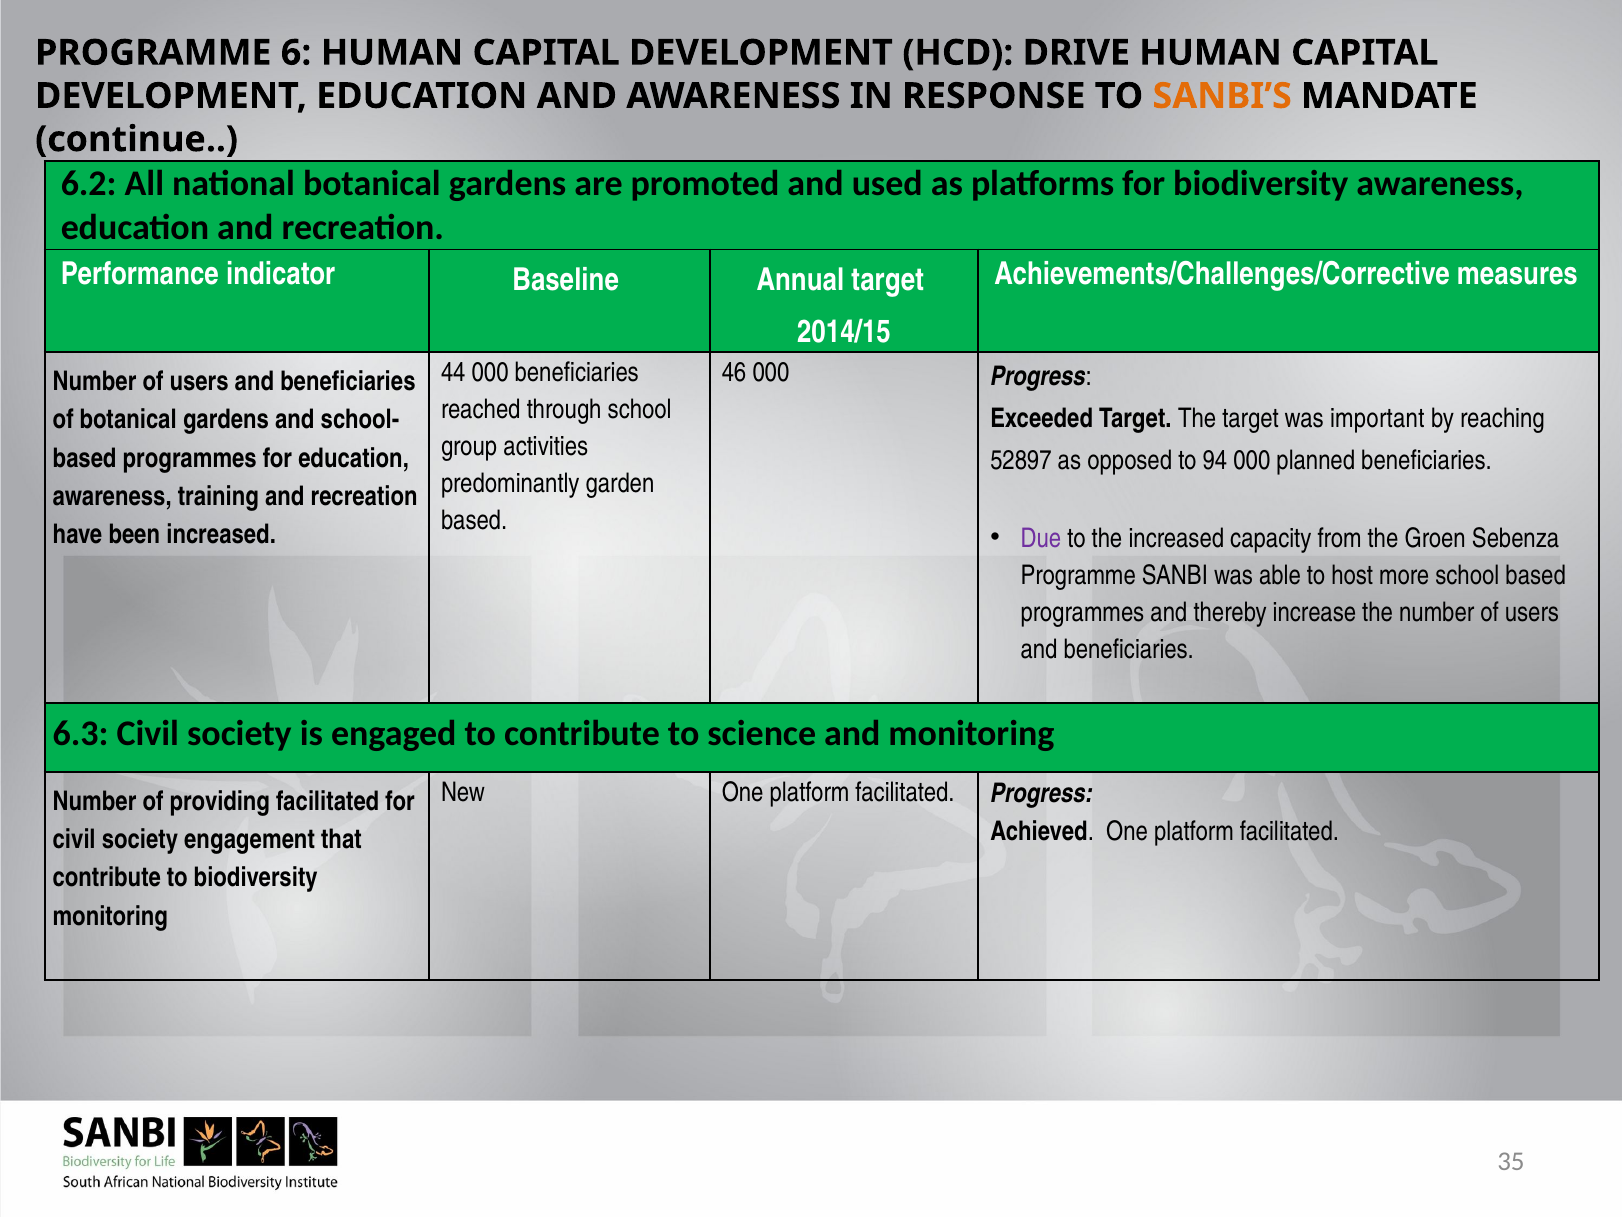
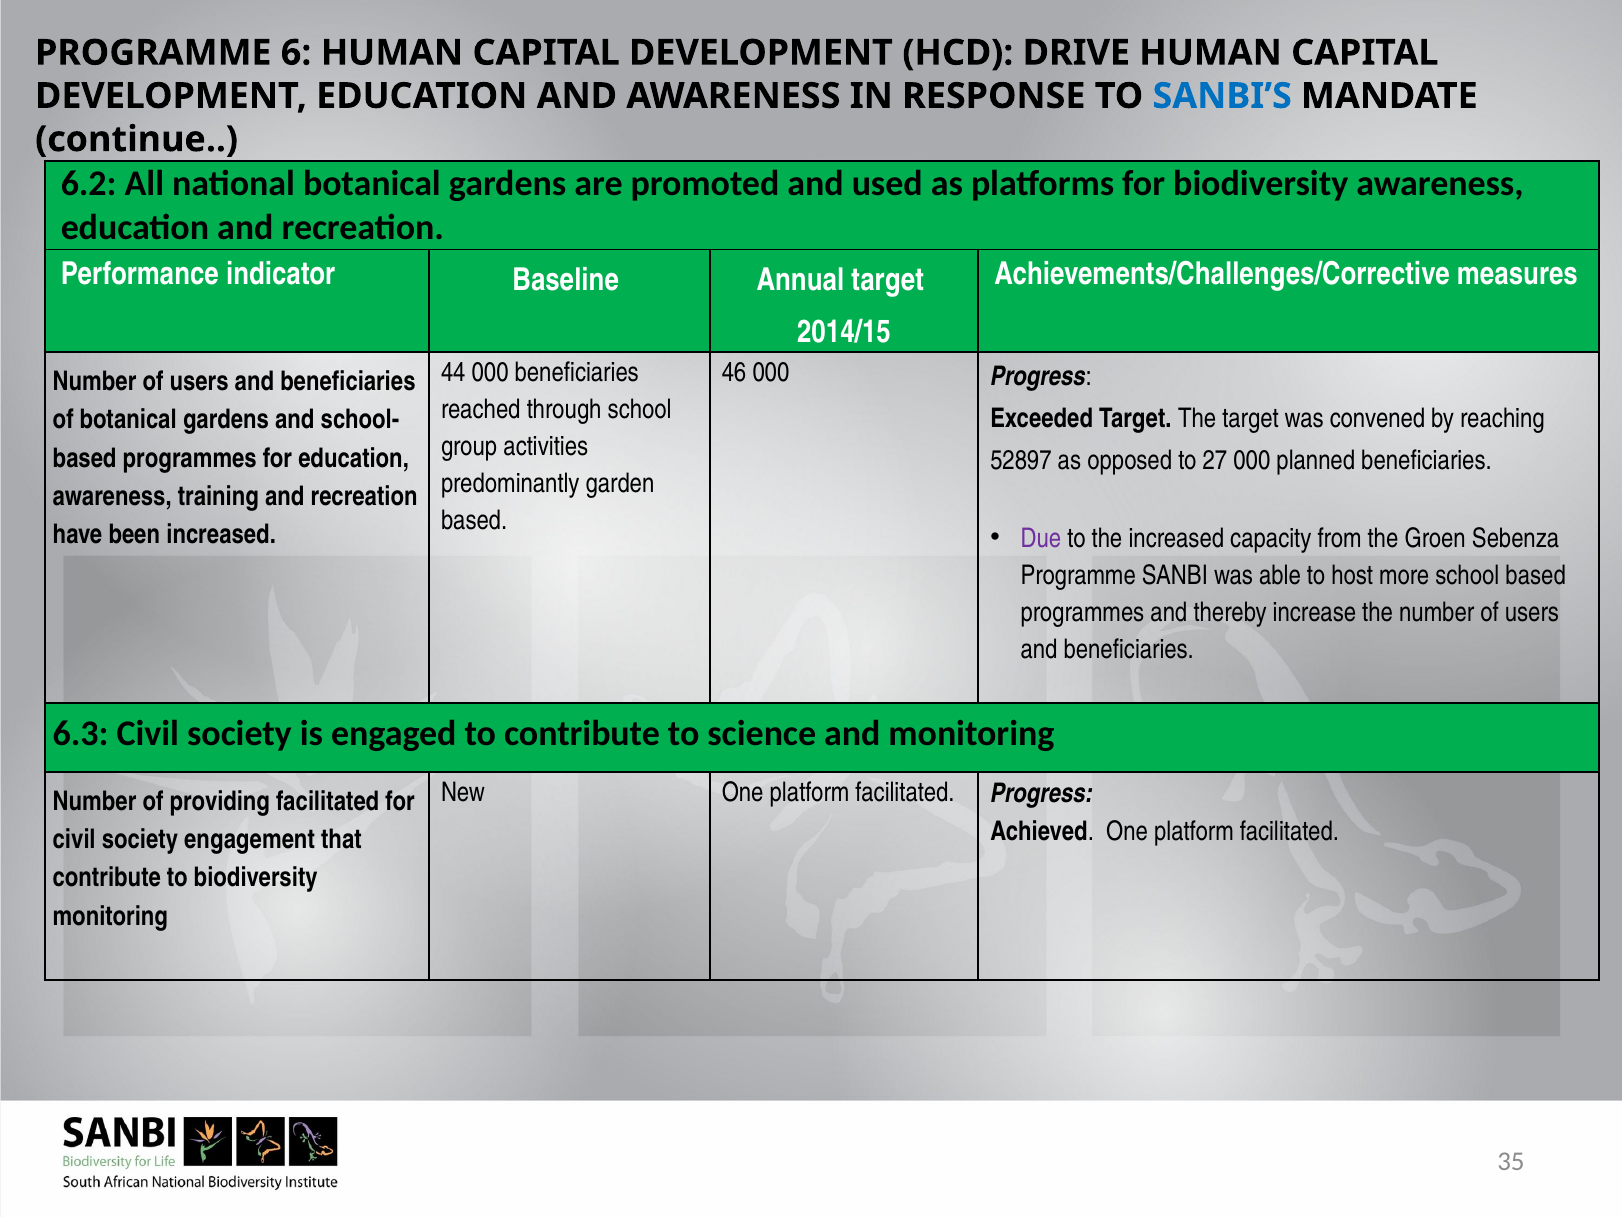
SANBI’S colour: orange -> blue (1222, 96)
important: important -> convened (1377, 419)
94: 94 -> 27 (1215, 460)
